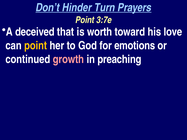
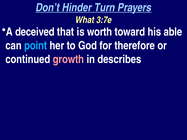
Point: Point -> What (85, 20)
love: love -> able (173, 32)
point colour: yellow -> light blue (36, 46)
emotions: emotions -> therefore (135, 46)
preaching: preaching -> describes (119, 59)
